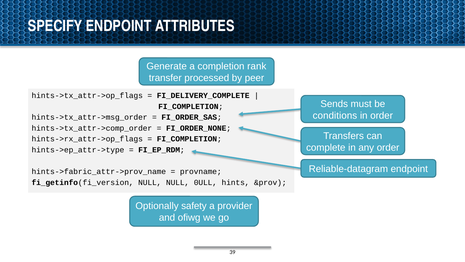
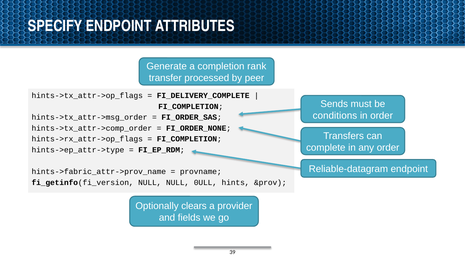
safety: safety -> clears (194, 206)
ofiwg: ofiwg -> fields (189, 217)
